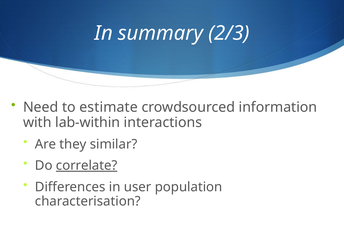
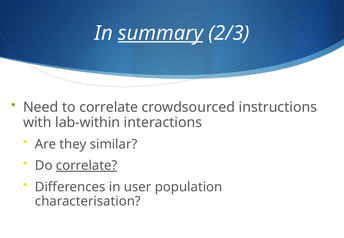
summary underline: none -> present (160, 33)
to estimate: estimate -> correlate (109, 107)
information: information -> instructions (278, 107)
